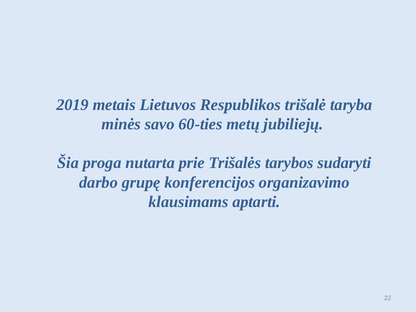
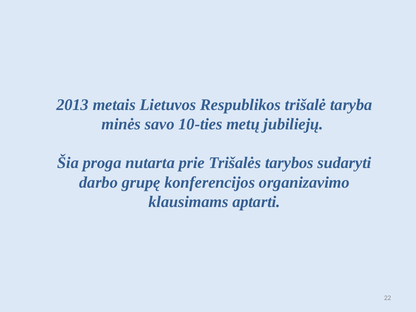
2019: 2019 -> 2013 (73, 105)
60-ties: 60-ties -> 10-ties (200, 124)
